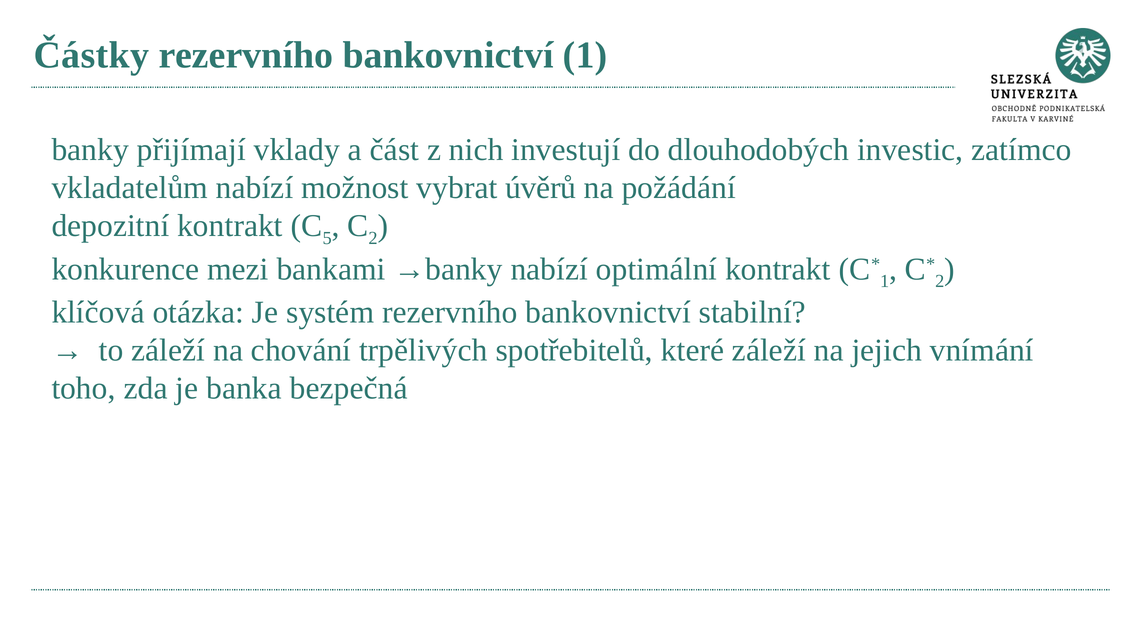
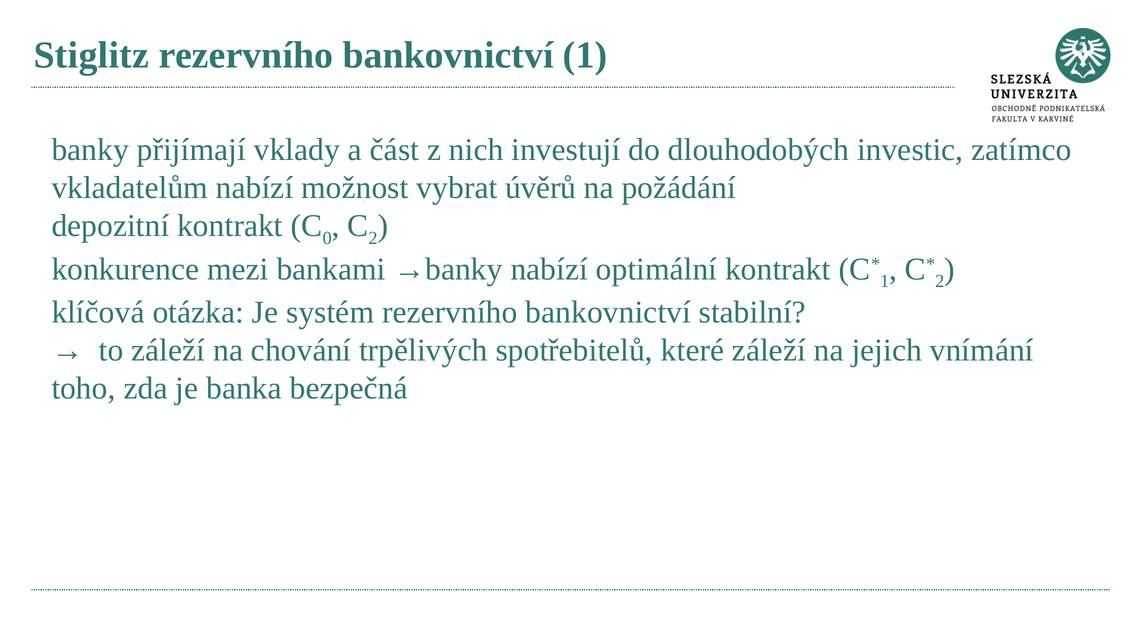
Částky: Částky -> Stiglitz (91, 55)
5: 5 -> 0 (327, 238)
